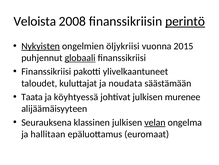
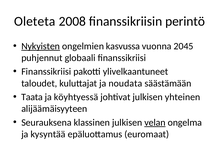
Veloista: Veloista -> Oleteta (35, 21)
perintö underline: present -> none (185, 21)
öljykriisi: öljykriisi -> kasvussa (123, 46)
2015: 2015 -> 2045 (184, 46)
globaali underline: present -> none (80, 58)
murenee: murenee -> yhteinen (183, 97)
hallitaan: hallitaan -> kysyntää (48, 134)
